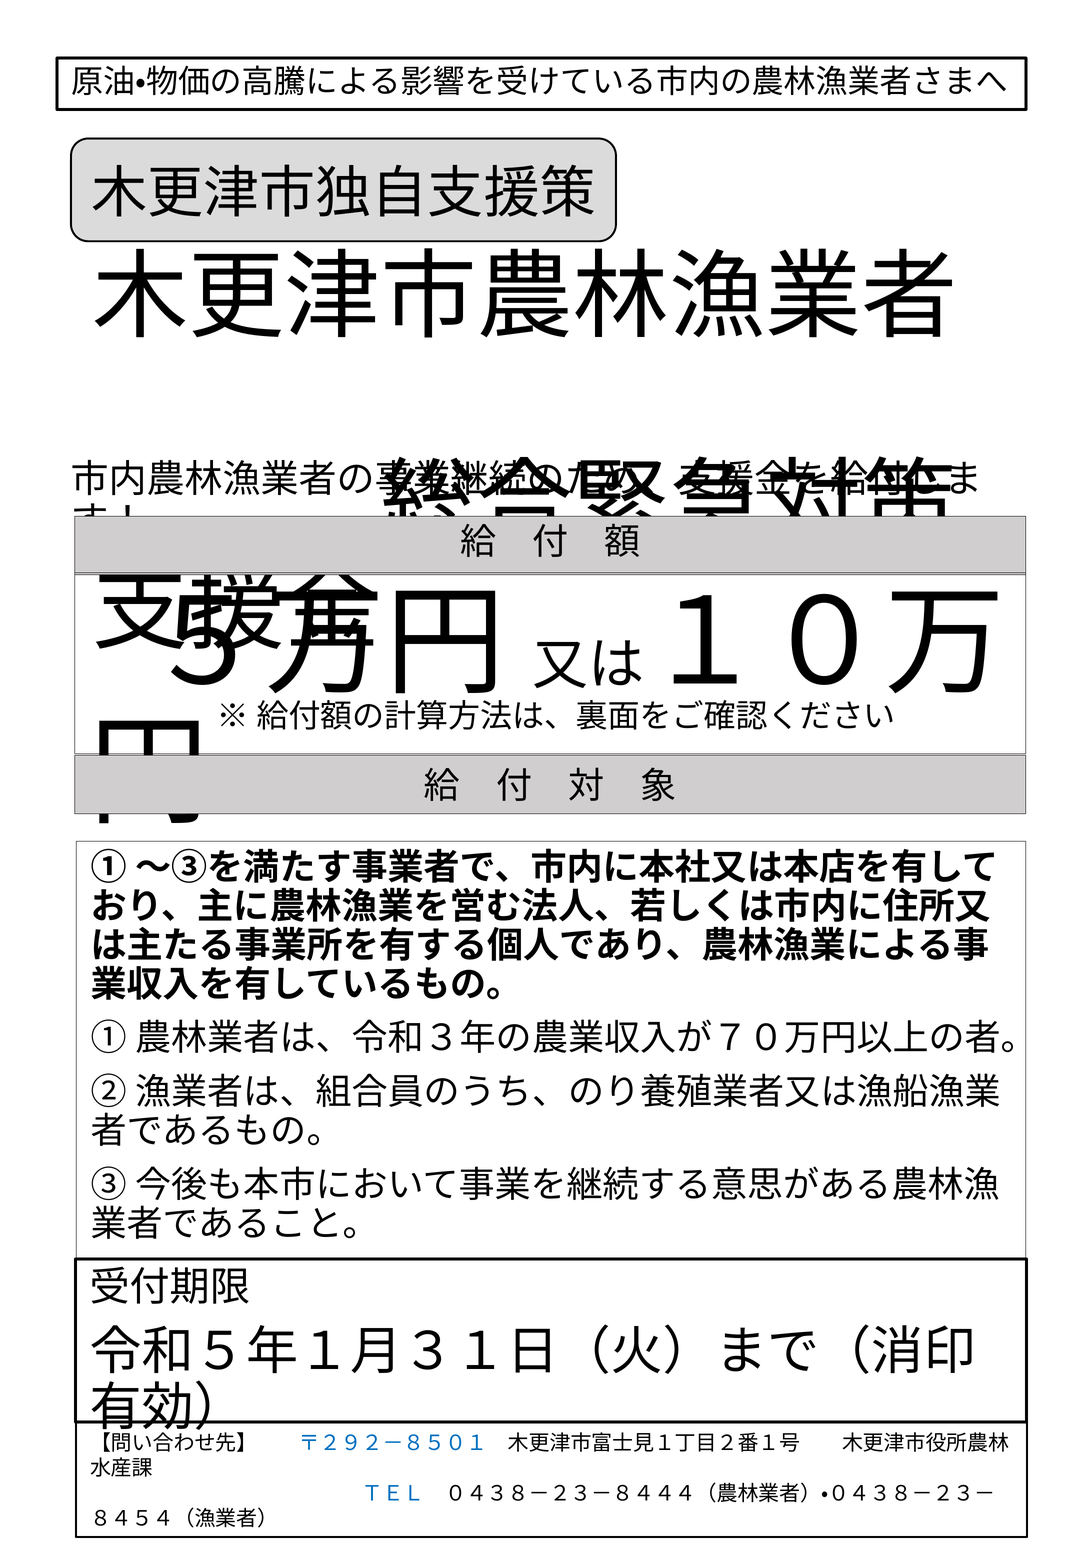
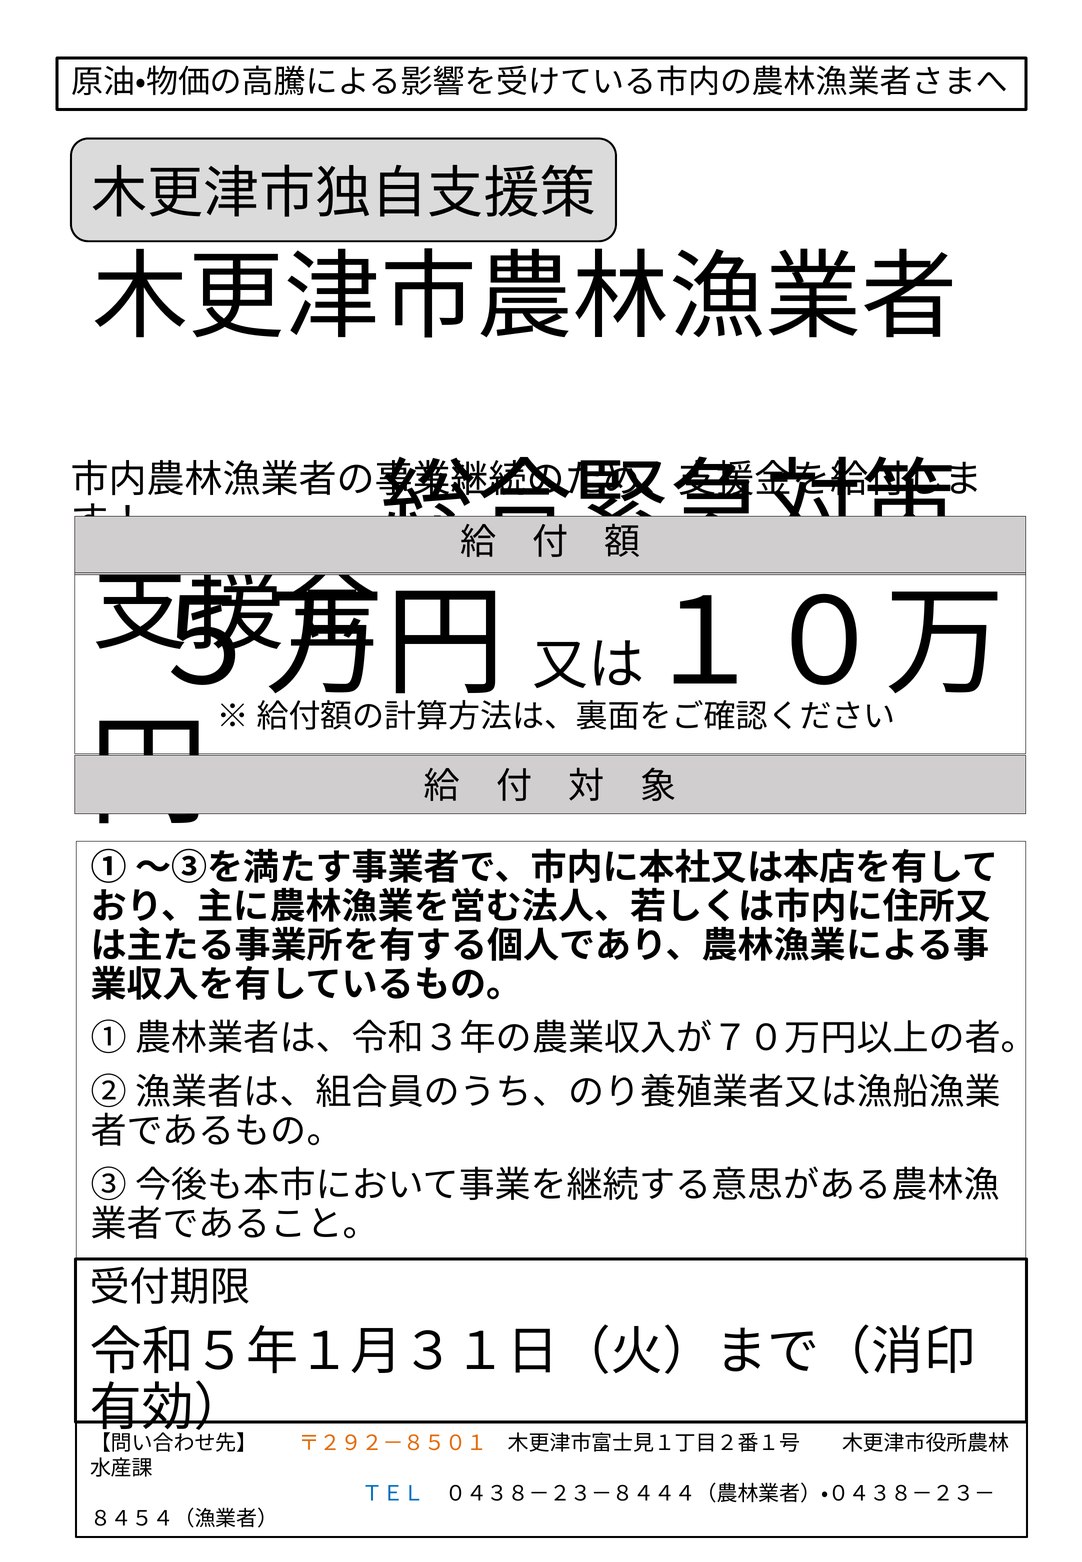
〒２９２－８５０１ colour: blue -> orange (393, 1444)
